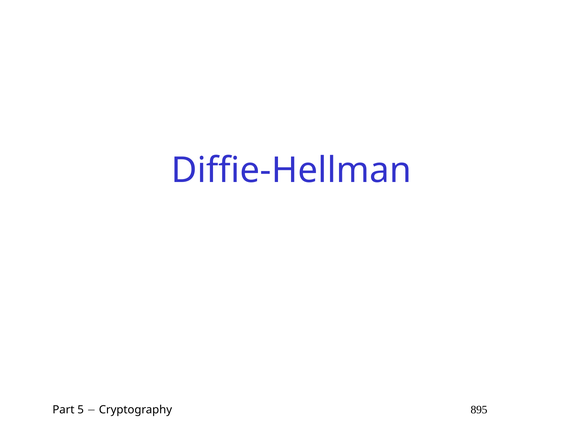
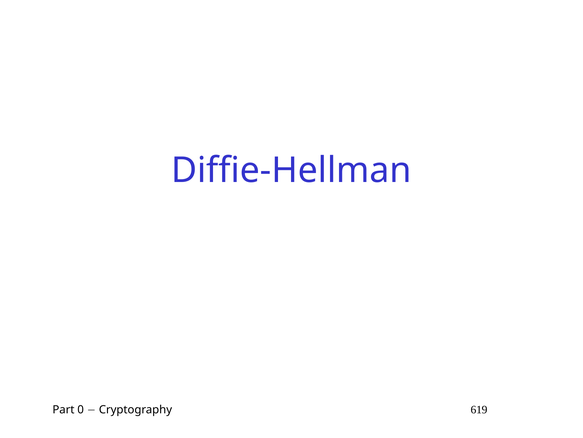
5: 5 -> 0 (81, 409)
895: 895 -> 619 (479, 409)
